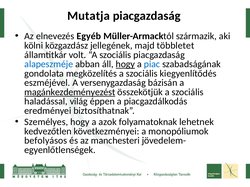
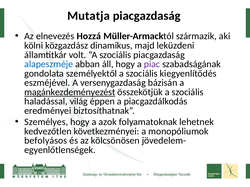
Egyéb: Egyéb -> Hozzá (89, 36)
jellegének: jellegének -> dinamikus (111, 46)
többletet: többletet -> leküzdeni (176, 46)
hogy underline: present -> none (125, 64)
piac colour: blue -> purple (152, 64)
megközelítés: megközelítés -> személyektől (91, 74)
manchesteri: manchesteri -> kölcsönösen (115, 141)
